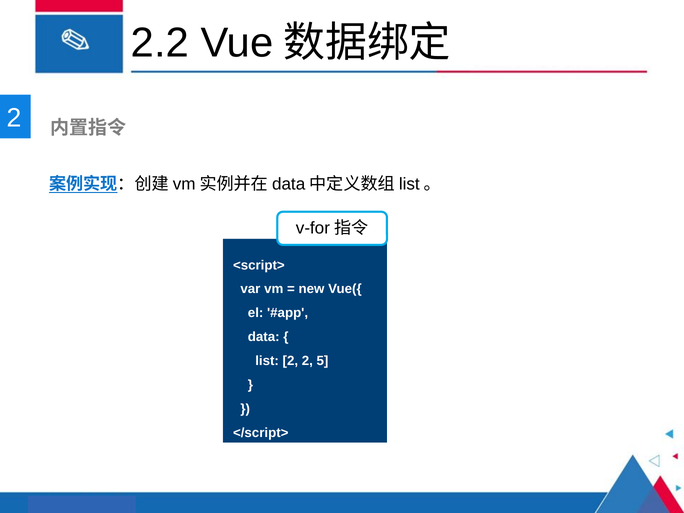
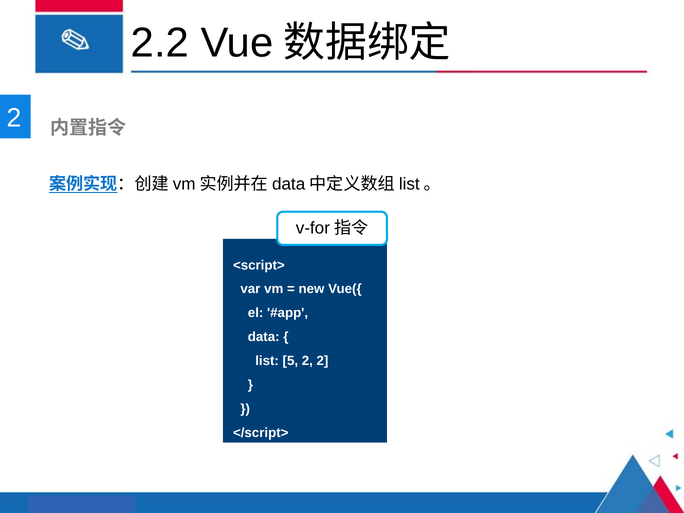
list 2: 2 -> 5 (290, 361)
2 5: 5 -> 2 (323, 361)
